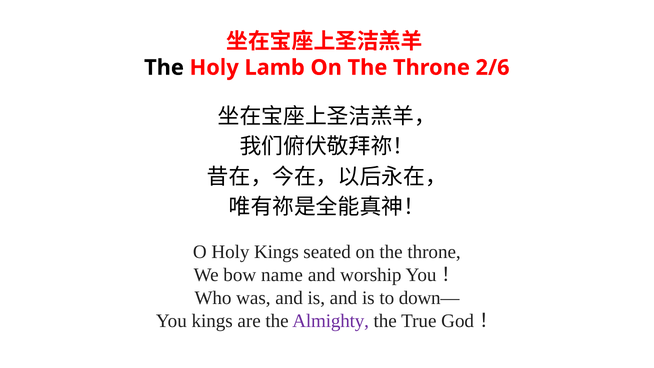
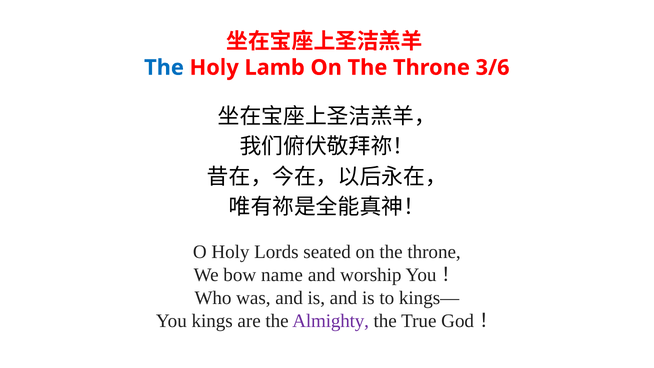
The colour: black -> blue (164, 68)
2/6: 2/6 -> 3/6 (493, 68)
Holy Kings: Kings -> Lords (276, 252)
down—: down— -> kings— (429, 298)
